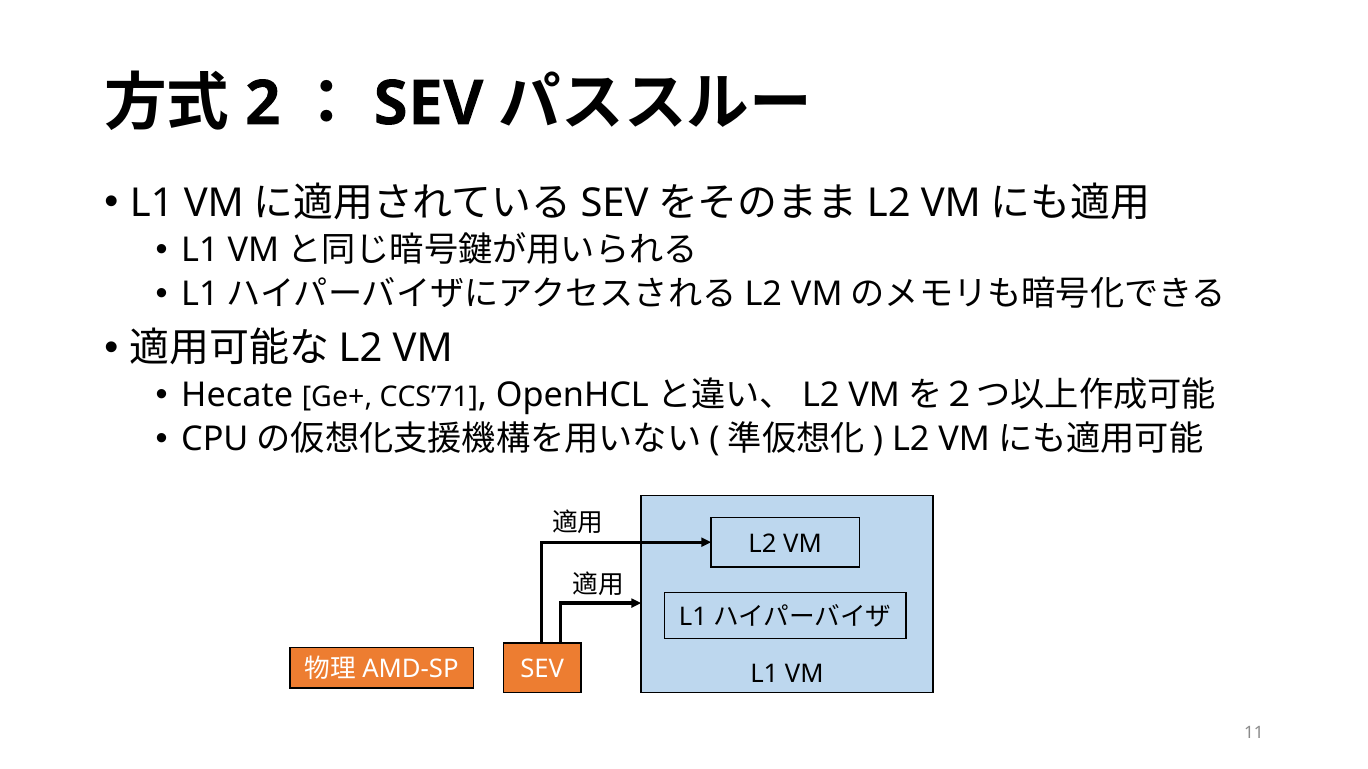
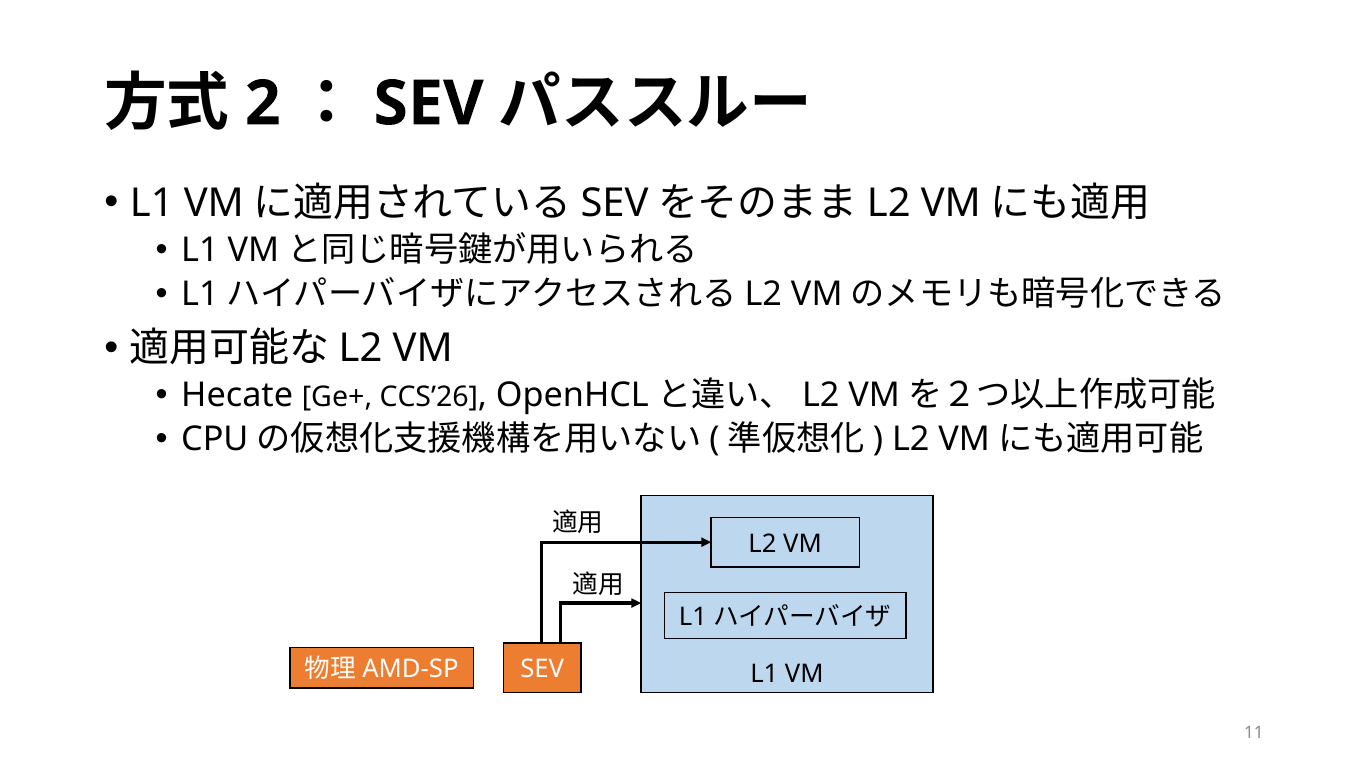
CCS’71: CCS’71 -> CCS’26 (429, 398)
